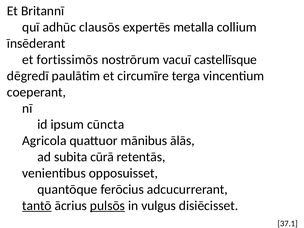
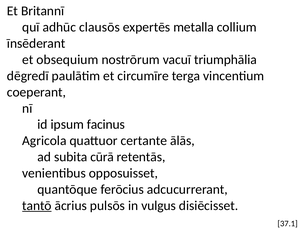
fortissimōs: fortissimōs -> obsequium (67, 60)
castellīsque: castellīsque -> triumphālia (225, 60)
cūncta: cūncta -> facinus (106, 125)
mānibus: mānibus -> certante (144, 141)
pulsōs underline: present -> none (107, 206)
